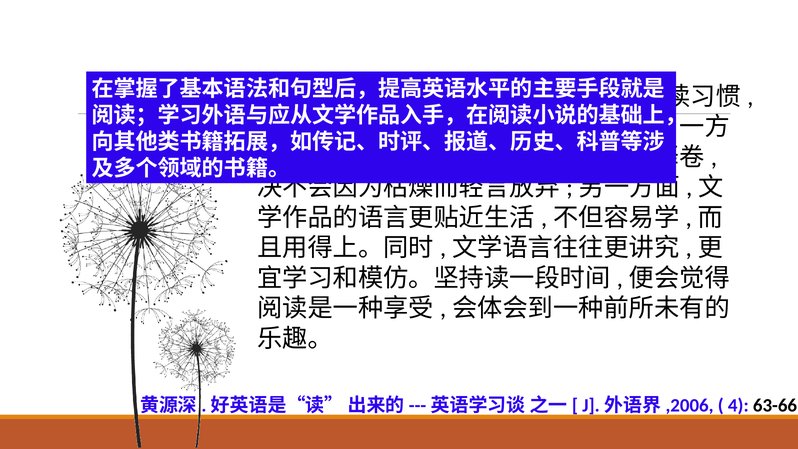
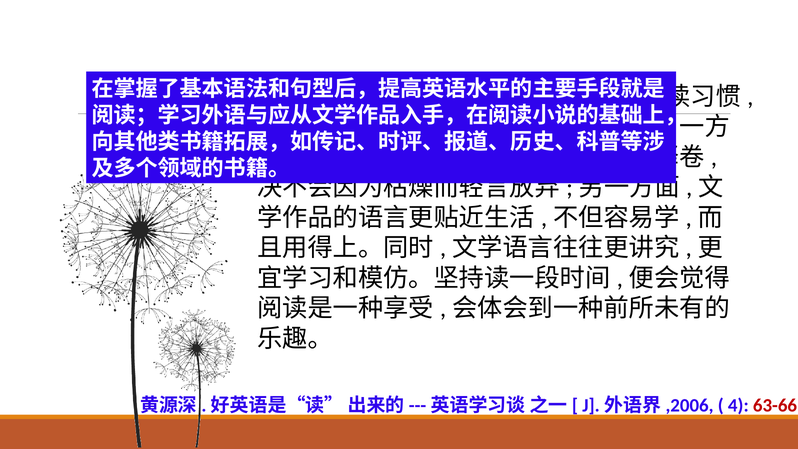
63-66 colour: black -> red (775, 405)
